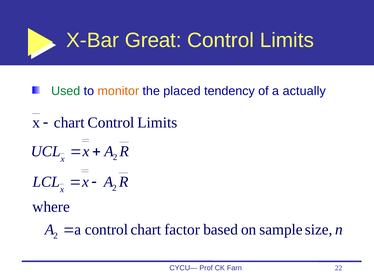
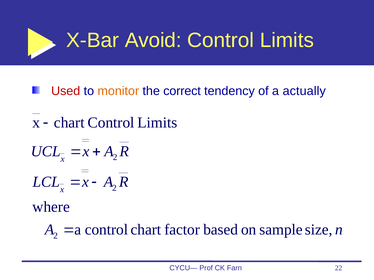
Great: Great -> Avoid (153, 40)
Used colour: green -> red (66, 91)
placed: placed -> correct (182, 91)
